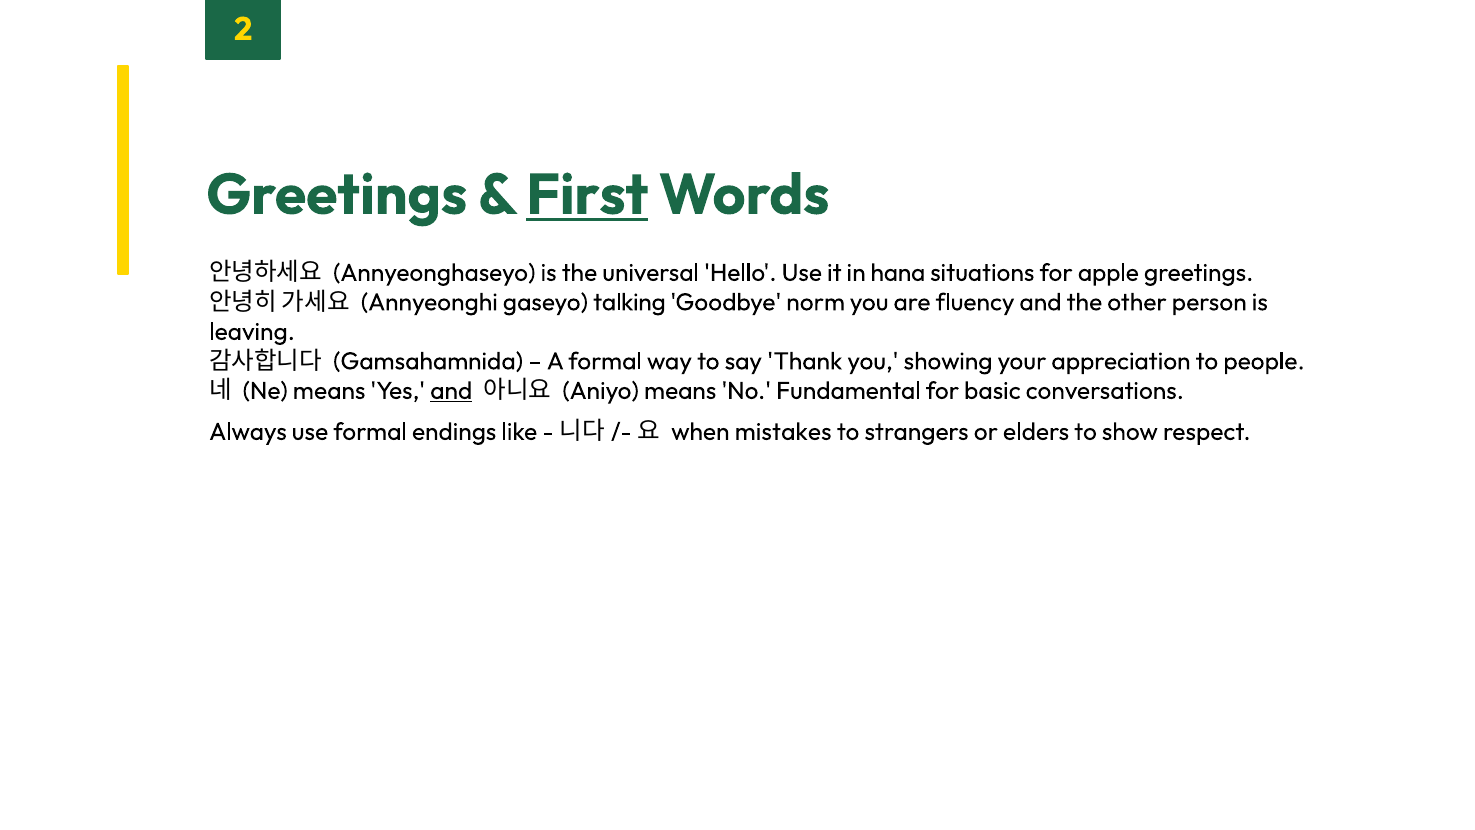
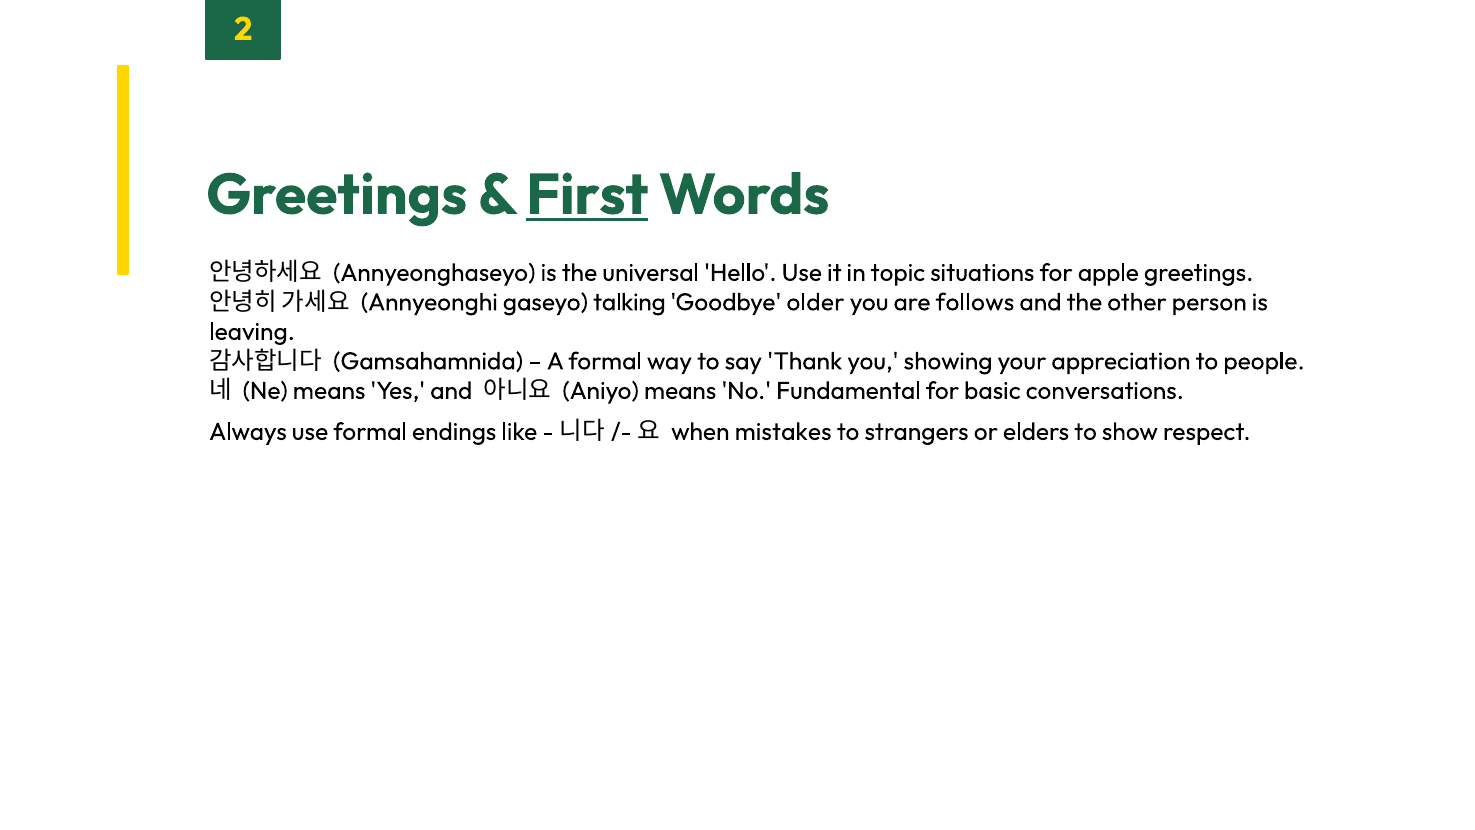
hana: hana -> topic (898, 273)
norm: norm -> older (815, 302)
fluency: fluency -> follows (975, 302)
and underline: present -> none (451, 391)
